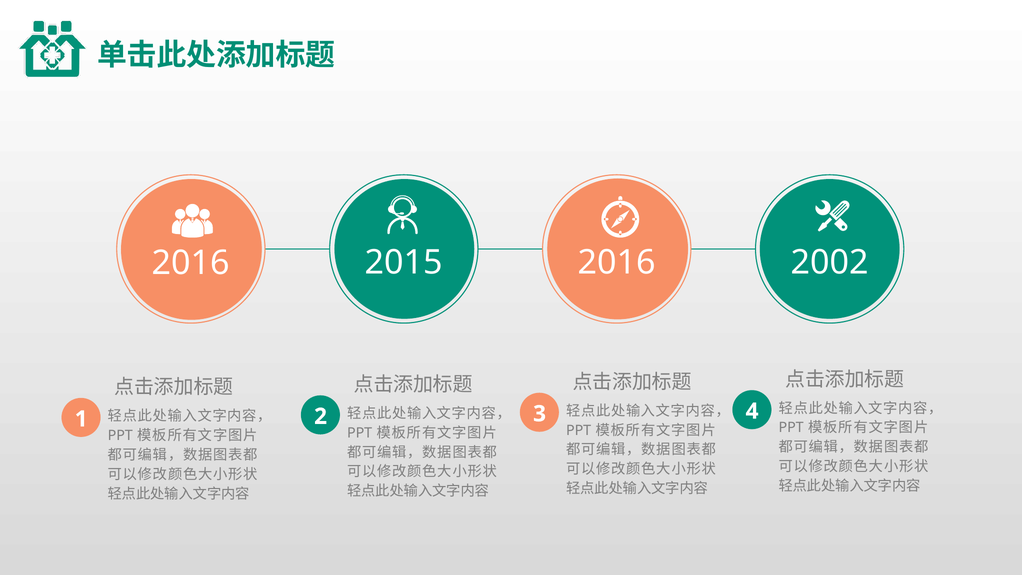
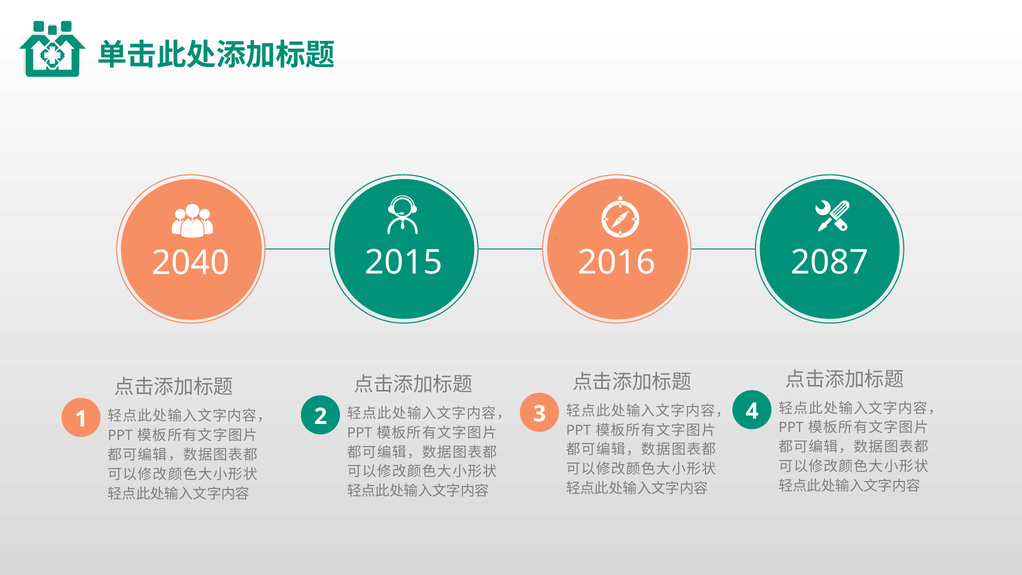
2016: 2016 -> 2040 (191, 263)
2002: 2002 -> 2087 (830, 263)
